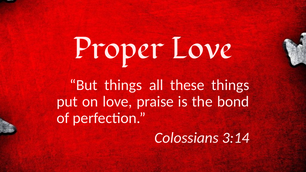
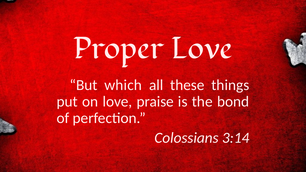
But things: things -> which (123, 85)
